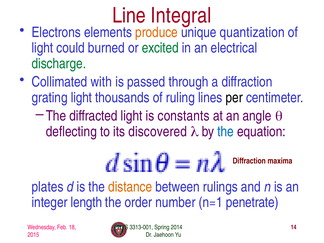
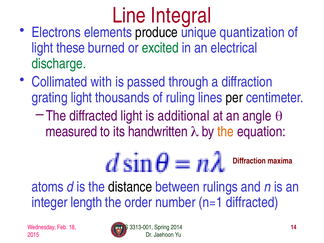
produce colour: orange -> black (157, 32)
could: could -> these (71, 48)
constants: constants -> additional (184, 116)
deflecting: deflecting -> measured (71, 132)
discovered: discovered -> handwritten (158, 132)
the colour: blue -> orange (226, 132)
plates: plates -> atoms (48, 187)
distance colour: orange -> black (130, 187)
n=1 penetrate: penetrate -> diffracted (252, 202)
